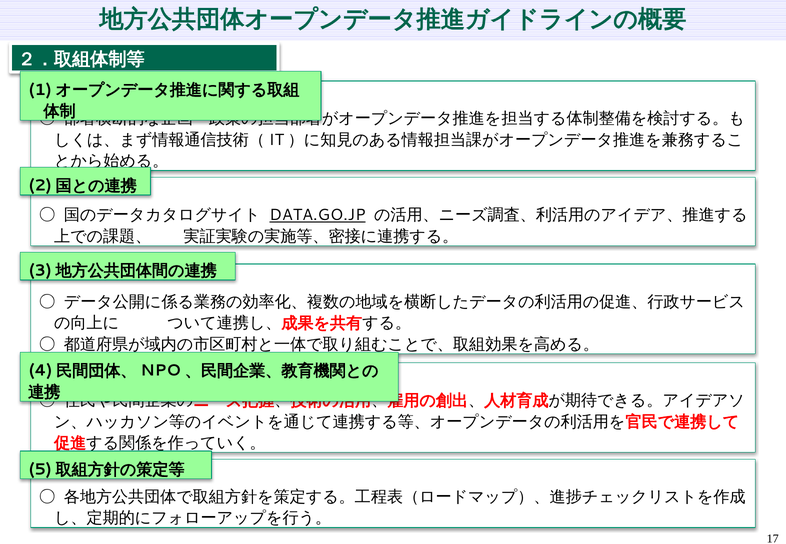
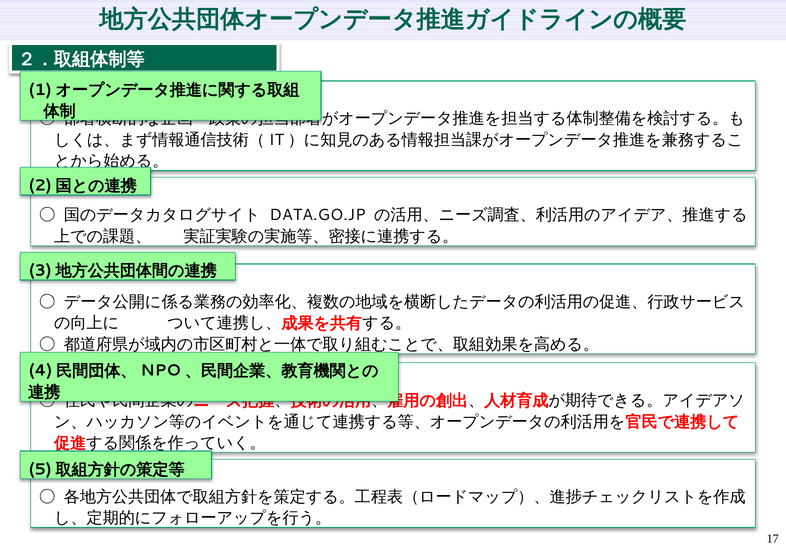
DATA.GO.JP underline: present -> none (318, 215)
